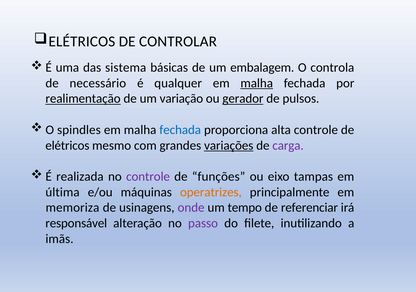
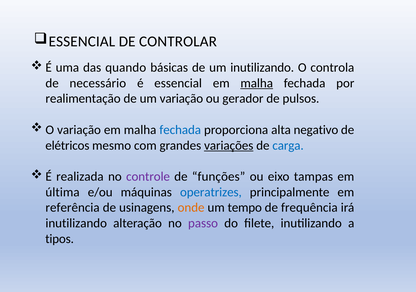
ELÉTRICOS: ELÉTRICOS -> ESSENCIAL (82, 41)
sistema: sistema -> quando (126, 67)
um embalagem: embalagem -> inutilizando (262, 67)
é qualquer: qualquer -> essencial (178, 83)
realimentação underline: present -> none (83, 99)
gerador underline: present -> none (243, 99)
O spindles: spindles -> variação (79, 130)
alta controle: controle -> negativo (316, 130)
carga colour: purple -> blue (288, 145)
operatrizes colour: orange -> blue (211, 192)
memoriza: memoriza -> referência (73, 207)
onde colour: purple -> orange (191, 207)
referenciar: referenciar -> frequência (309, 207)
responsável: responsável -> inutilizando (76, 223)
imãs: imãs -> tipos (60, 239)
